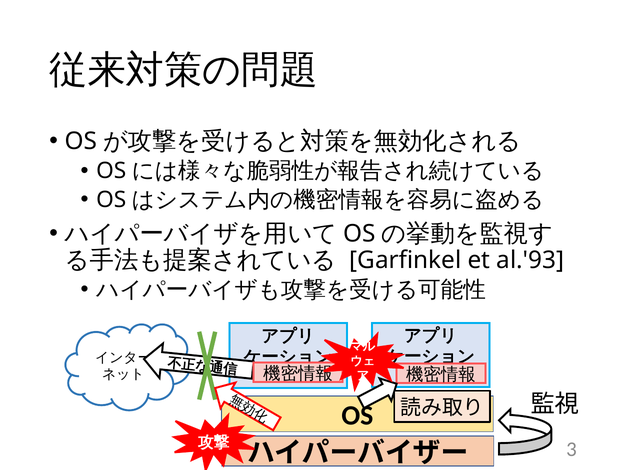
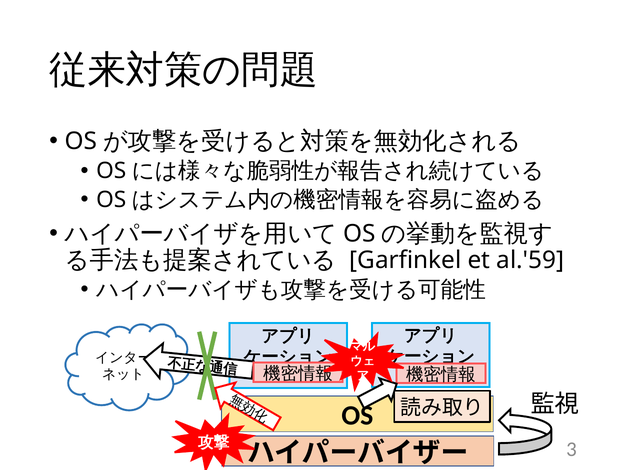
al.'93: al.'93 -> al.'59 (530, 260)
